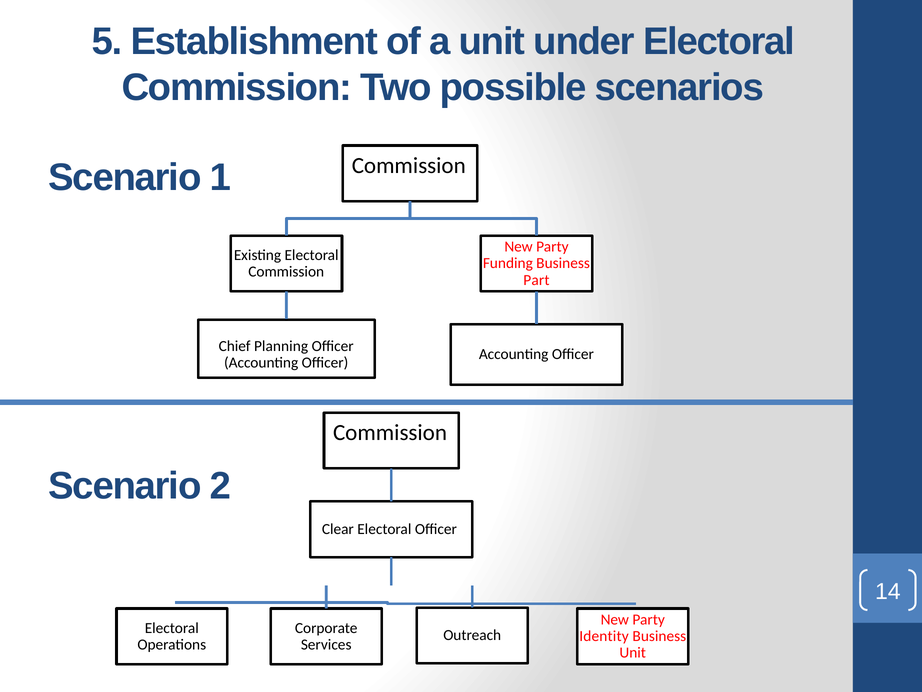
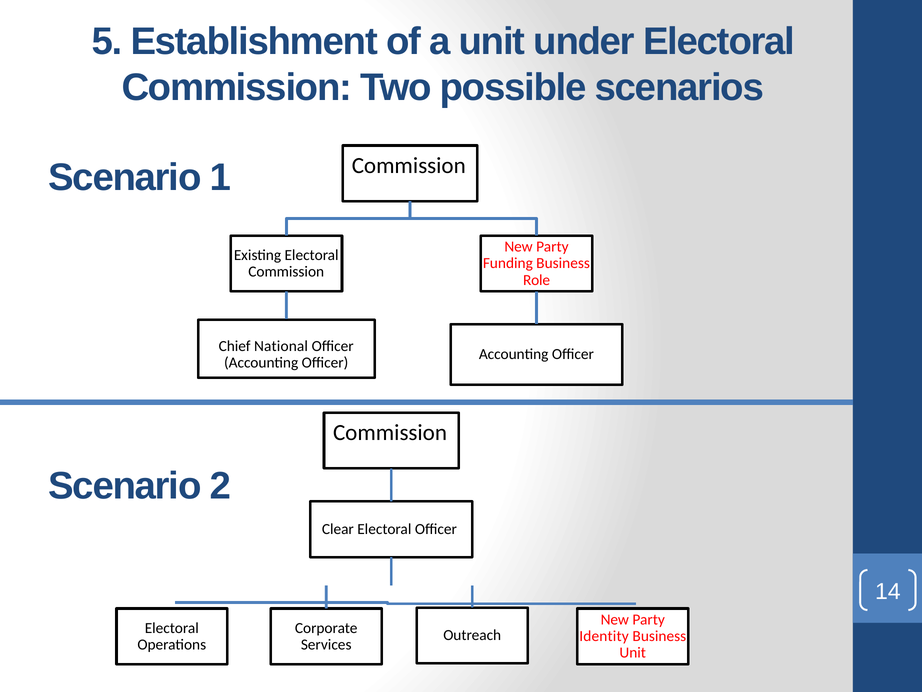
Part: Part -> Role (537, 280)
Planning: Planning -> National (281, 346)
